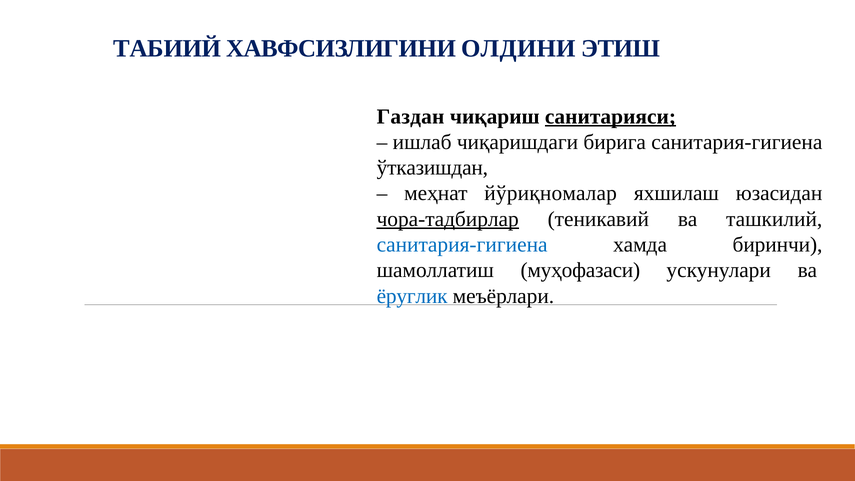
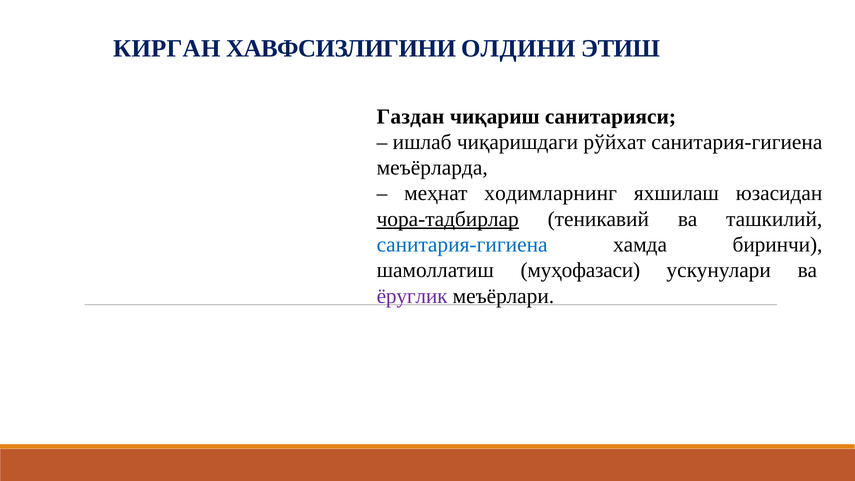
ТАБИИЙ: ТАБИИЙ -> КИРГАН (167, 49)
санитарияси underline: present -> none (611, 116)
бирига: бирига -> рўйхат (615, 142)
ўтказишдан: ўтказишдан -> меъёрларда (432, 168)
йўриқномалар: йўриқномалар -> ходимларнинг (551, 193)
ёруглик colour: blue -> purple (412, 296)
